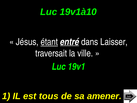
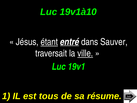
Laisser: Laisser -> Sauver (114, 42)
ville underline: none -> present (85, 53)
amener: amener -> résume (104, 96)
